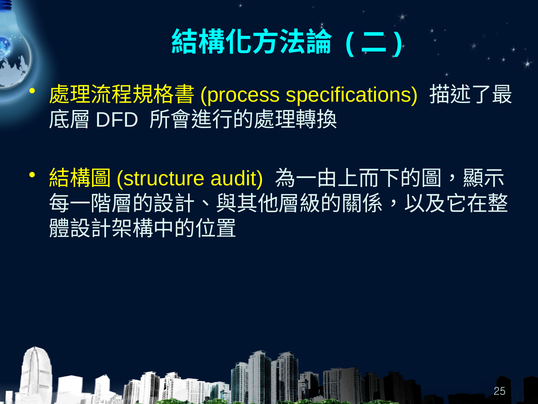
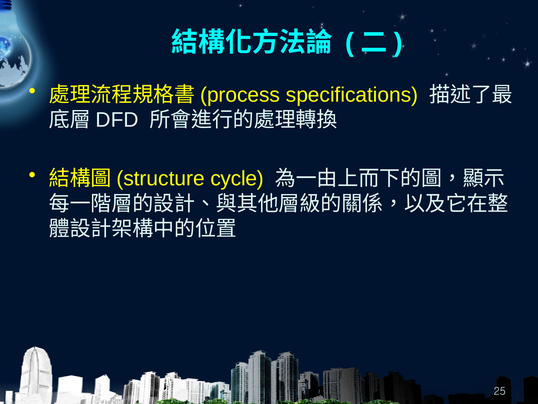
audit: audit -> cycle (237, 178)
